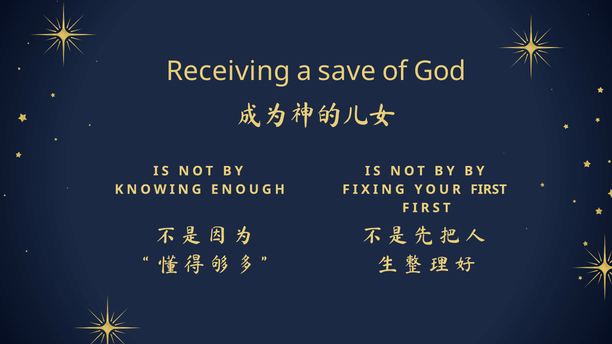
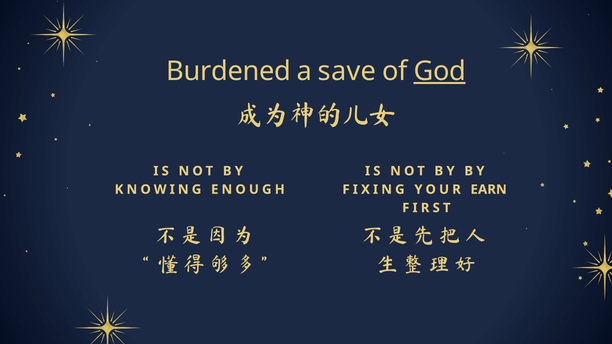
Receiving: Receiving -> Burdened (229, 71)
God underline: none -> present (440, 71)
YOUR FIRST: FIRST -> EARN (489, 190)
